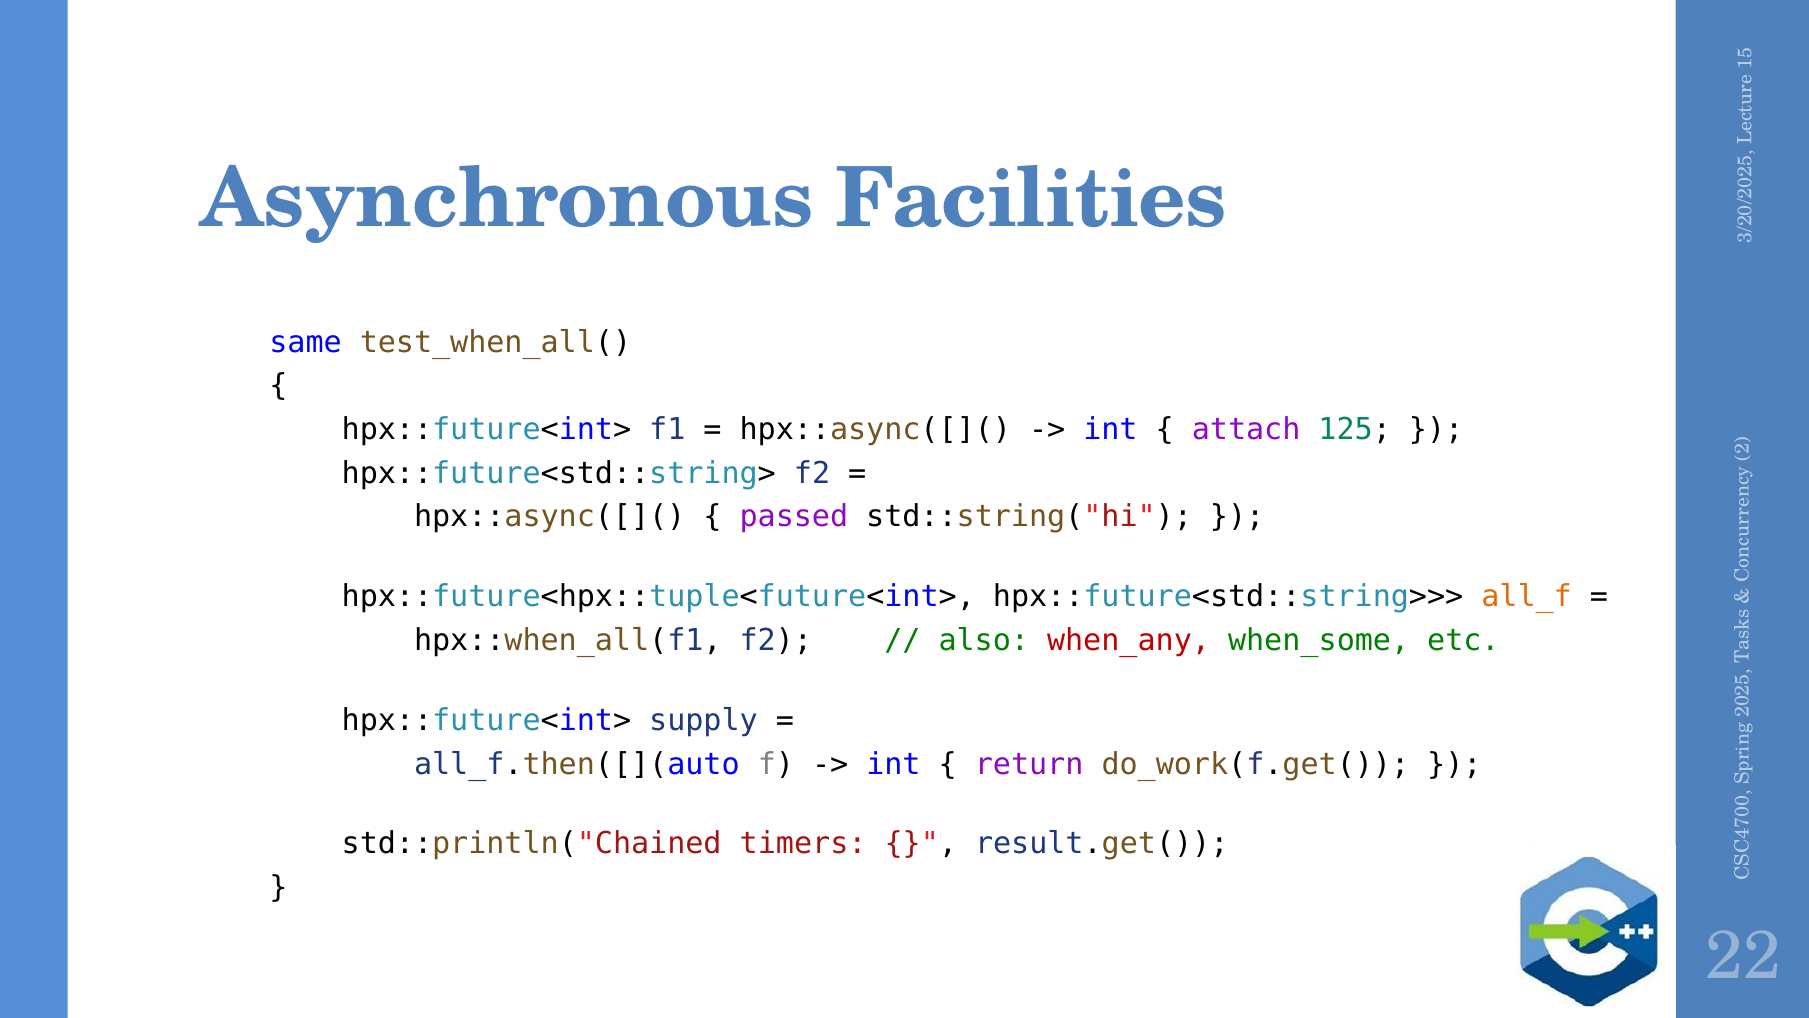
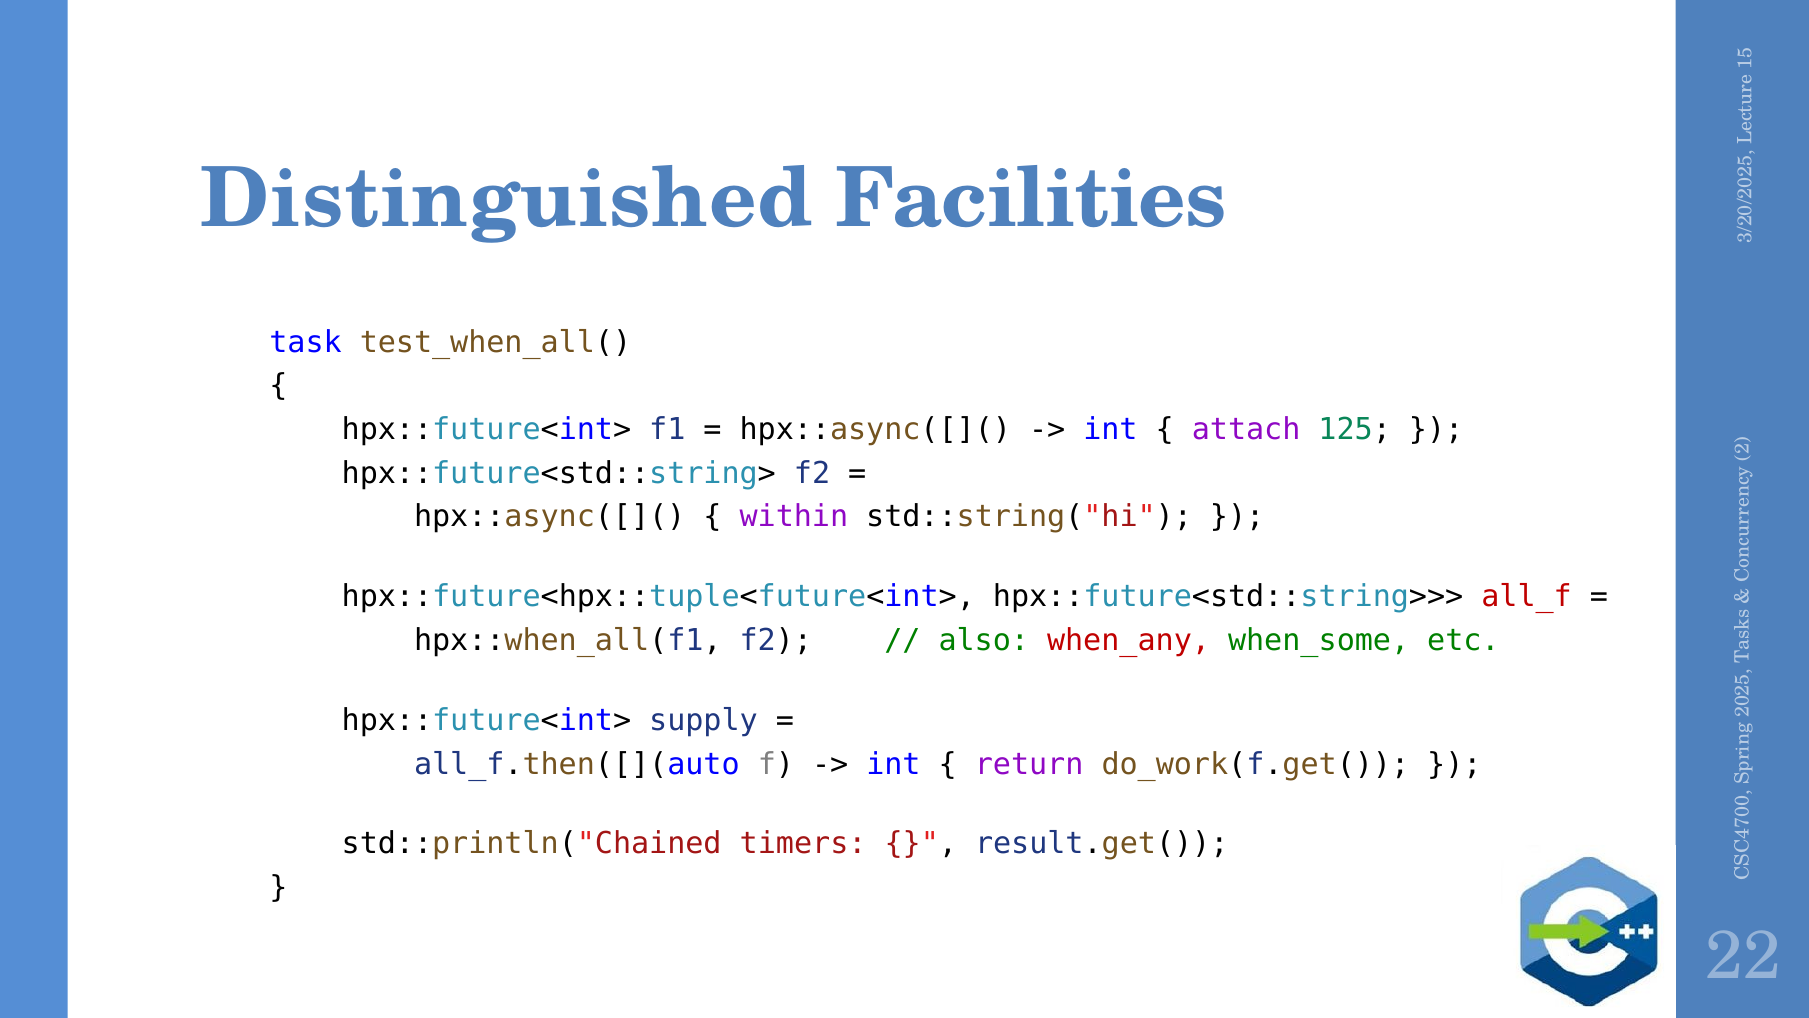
Asynchronous: Asynchronous -> Distinguished (507, 199)
same: same -> task (306, 342)
passed: passed -> within (794, 517)
all_f colour: orange -> red (1527, 597)
